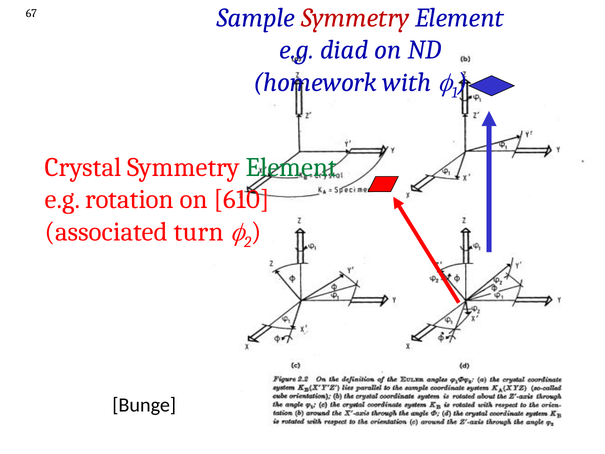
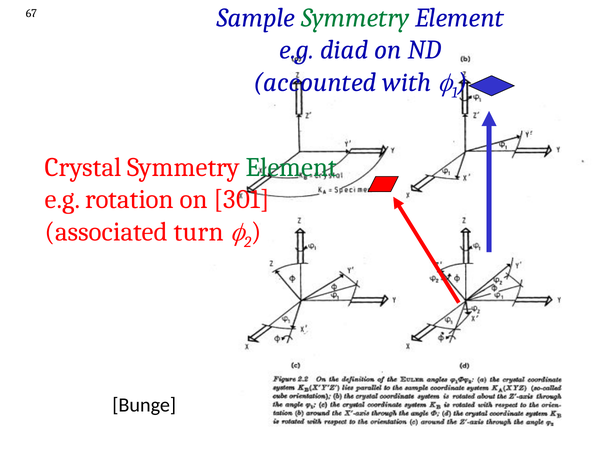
Symmetry colour: red -> green (355, 18)
homework: homework -> accounted (315, 82)
610: 610 -> 301 (242, 199)
